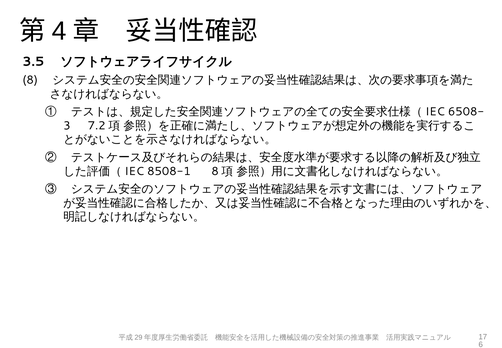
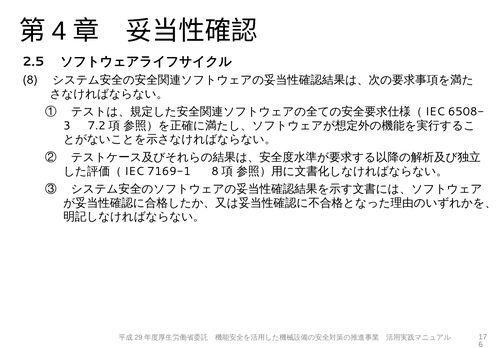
3.5: 3.5 -> 2.5 (33, 61)
8508-1: 8508-1 -> 7169-1 (169, 171)
